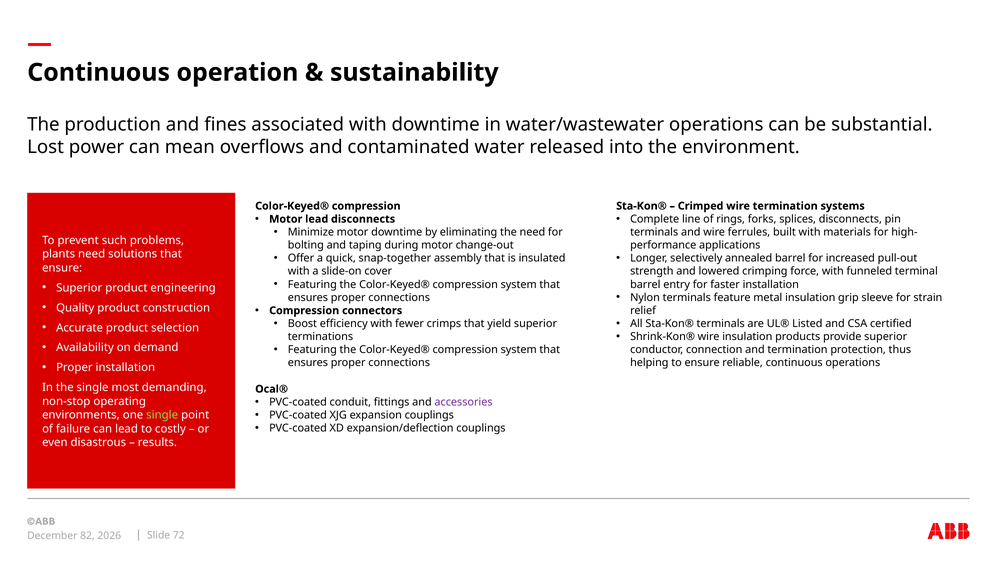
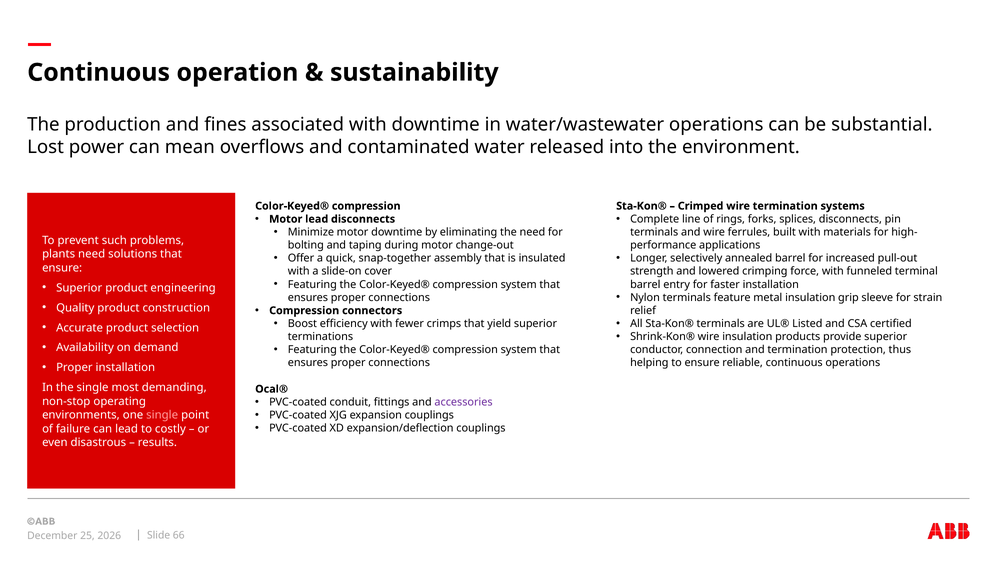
single colour: light green -> pink (162, 415)
72: 72 -> 66 (179, 535)
82: 82 -> 25 (87, 535)
